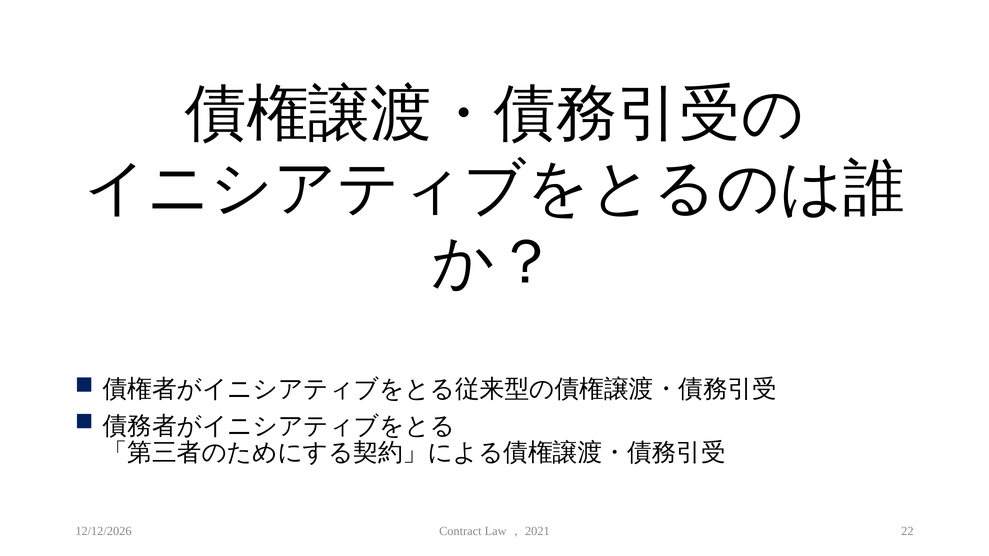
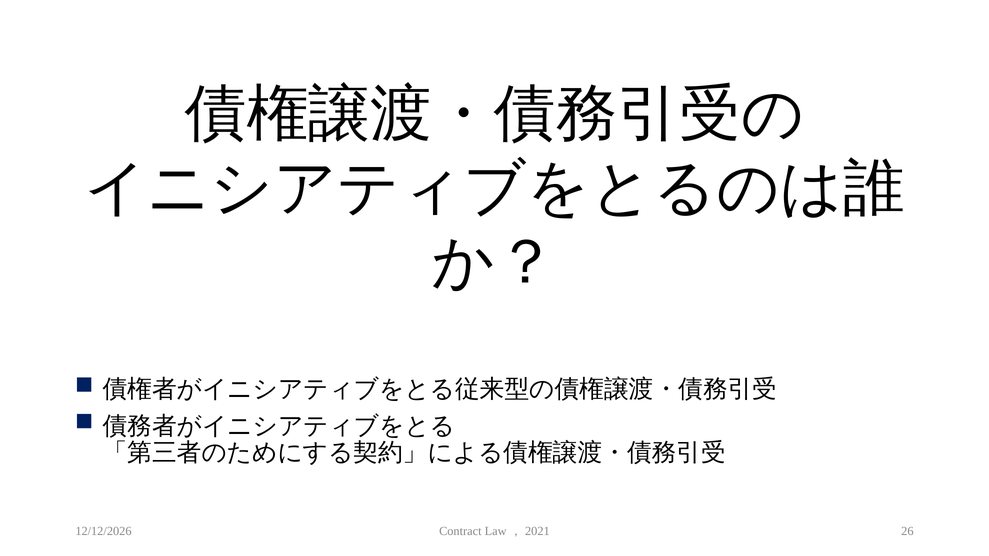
22: 22 -> 26 (907, 531)
